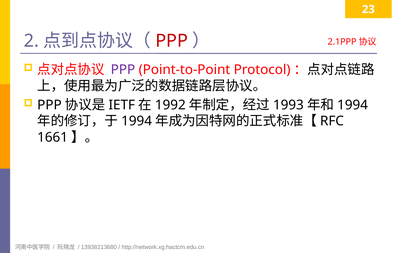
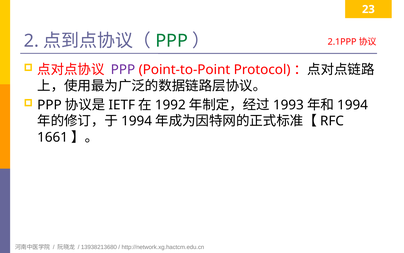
PPP colour: red -> green (172, 41)
